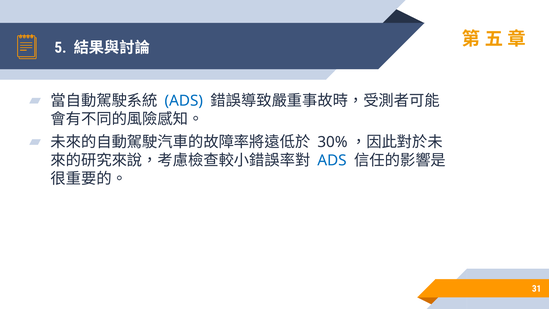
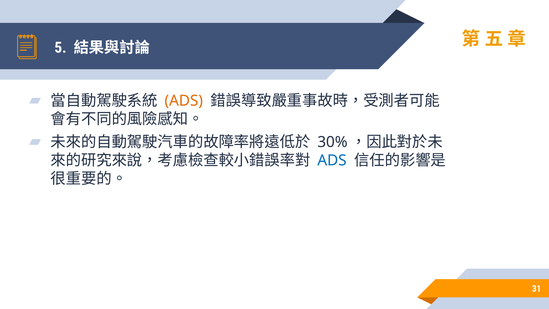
ADS colour: blue -> orange (184, 101)
